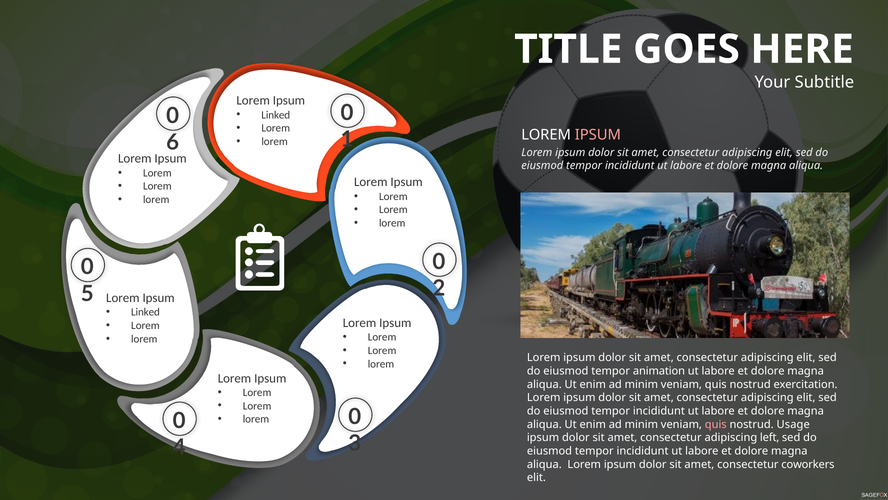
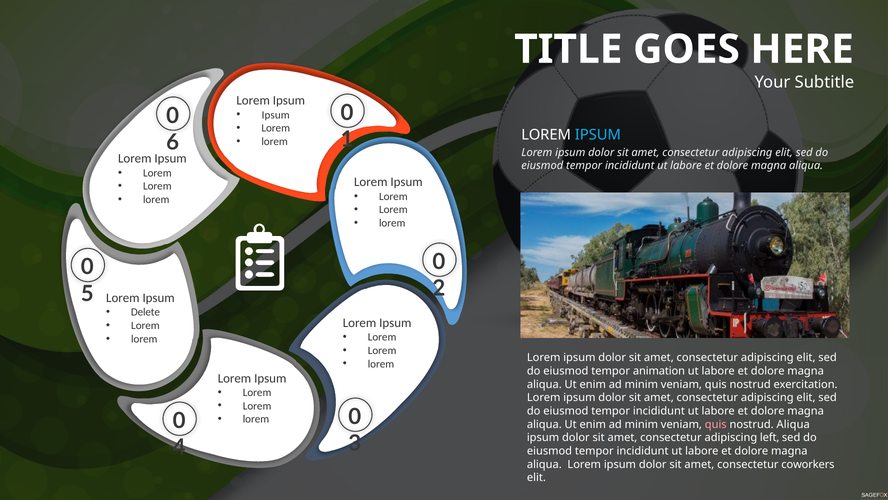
Linked: Linked -> Ipsum (276, 115)
IPSUM colour: pink -> light blue (598, 135)
Linked: Linked -> Delete (145, 312)
nostrud Usage: Usage -> Aliqua (793, 424)
